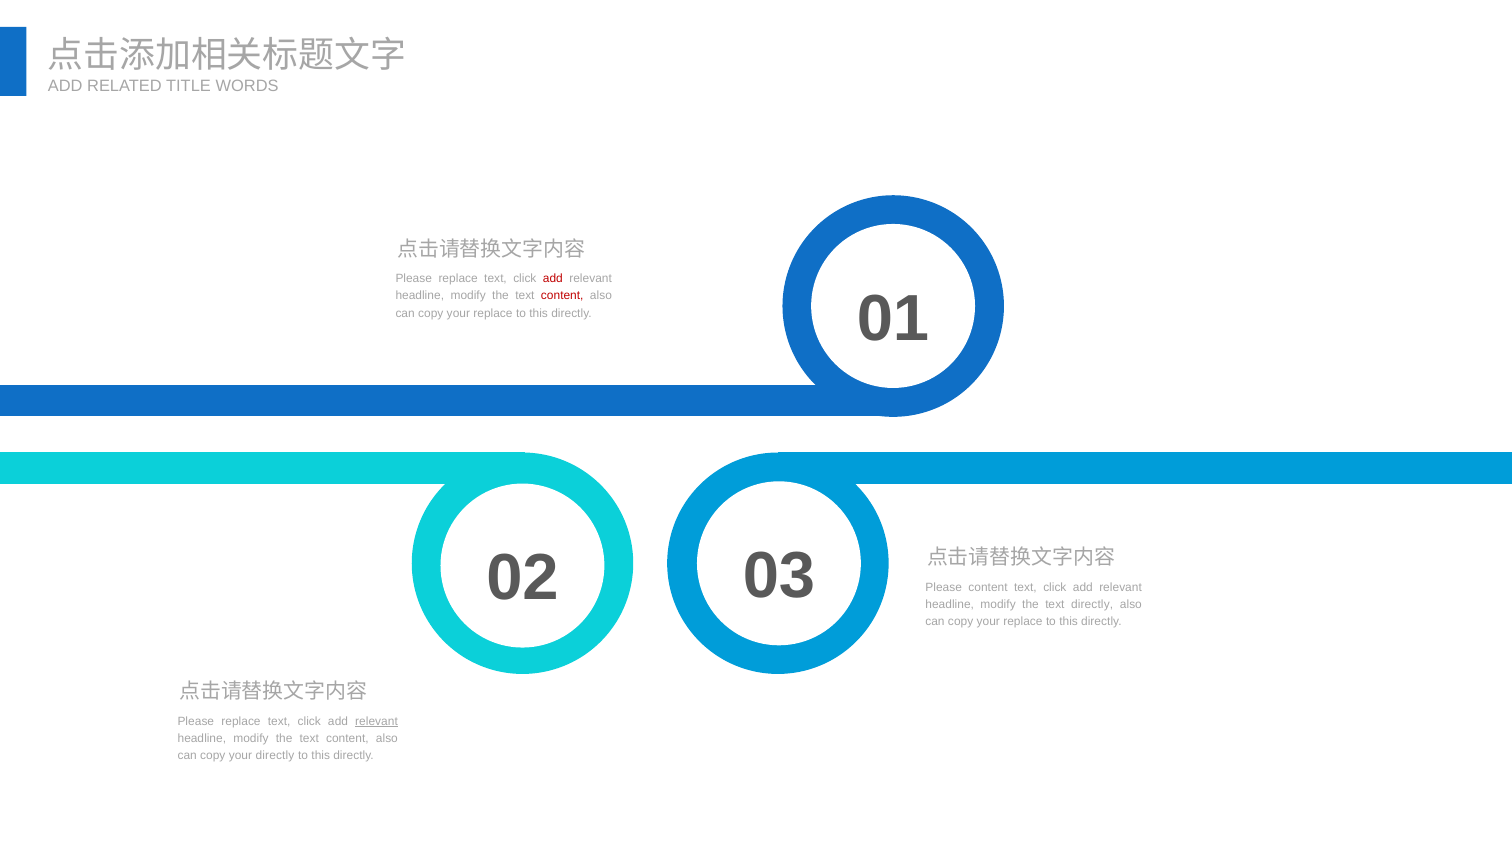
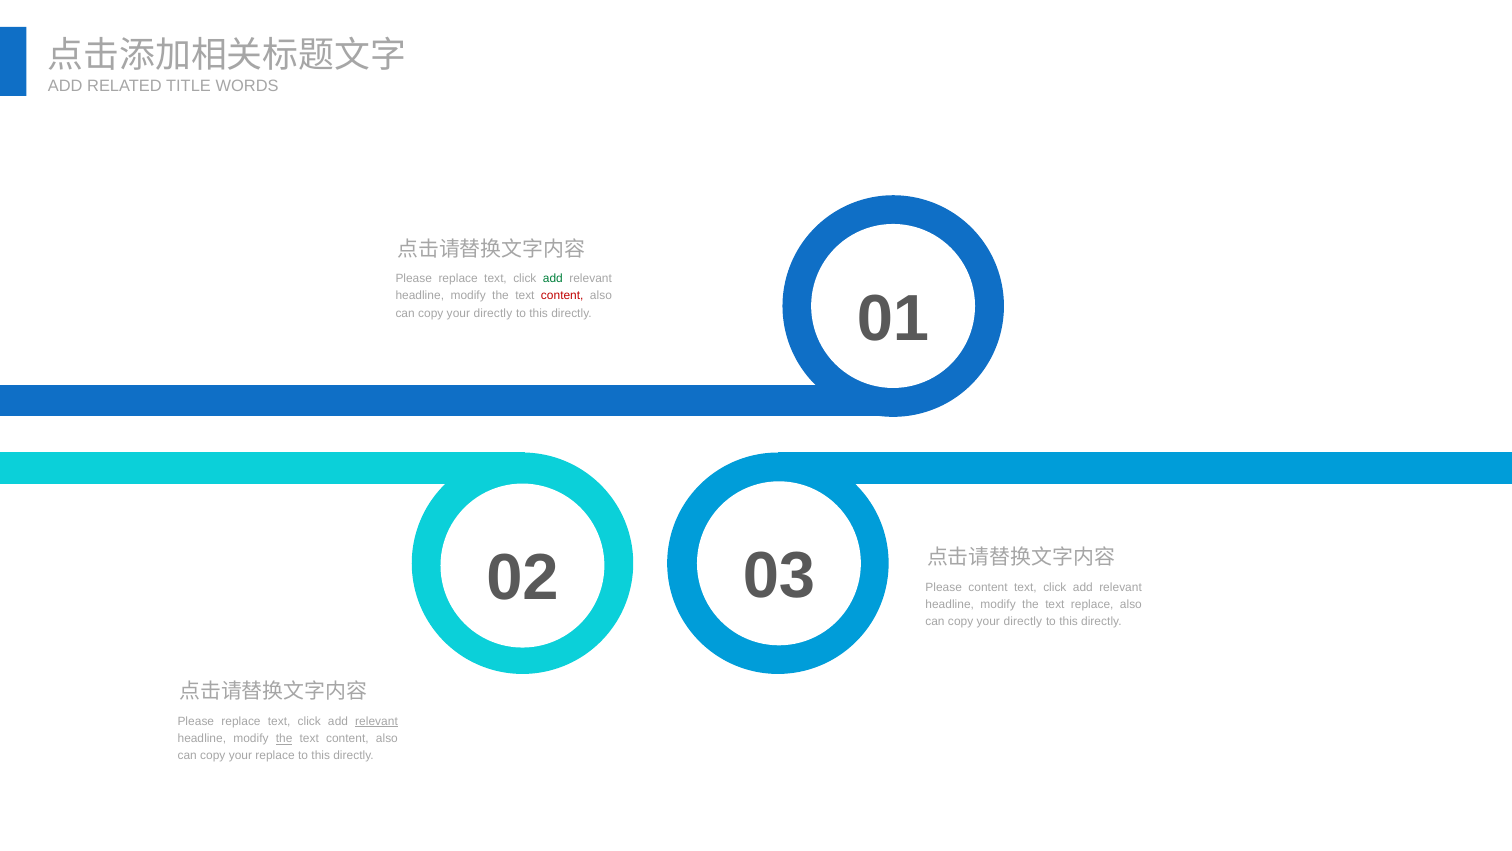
add colour: red -> green (553, 279)
replace: replace -> directly (493, 313)
text directly: directly -> replace (1092, 604)
replace: replace -> directly (1023, 621)
the underline: none -> present (284, 738)
your directly: directly -> replace (275, 755)
